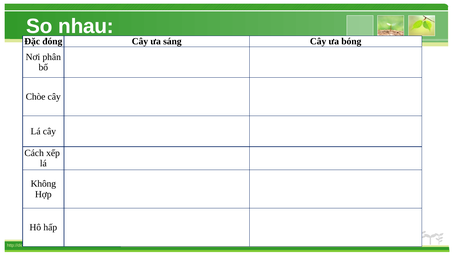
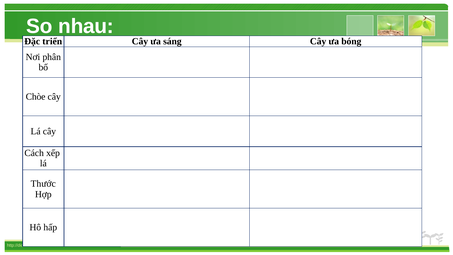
đóng: đóng -> triển (52, 41)
Không: Không -> Thước (43, 184)
